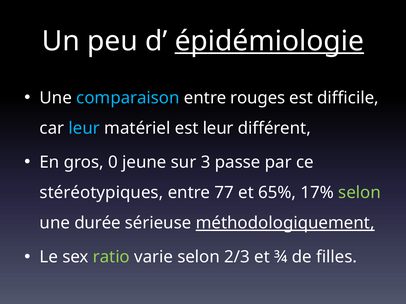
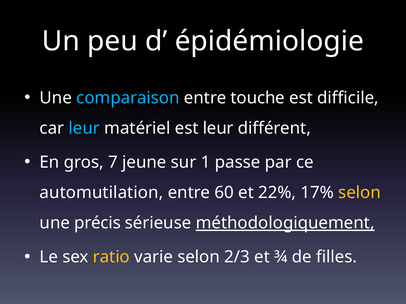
épidémiologie underline: present -> none (269, 41)
rouges: rouges -> touche (258, 98)
0: 0 -> 7 (113, 163)
3: 3 -> 1 (206, 163)
stéréotypiques: stéréotypiques -> automutilation (101, 193)
77: 77 -> 60 (224, 193)
65%: 65% -> 22% (277, 193)
selon colour: light green -> yellow (360, 193)
durée: durée -> précis (97, 223)
ratio colour: light green -> yellow (111, 258)
